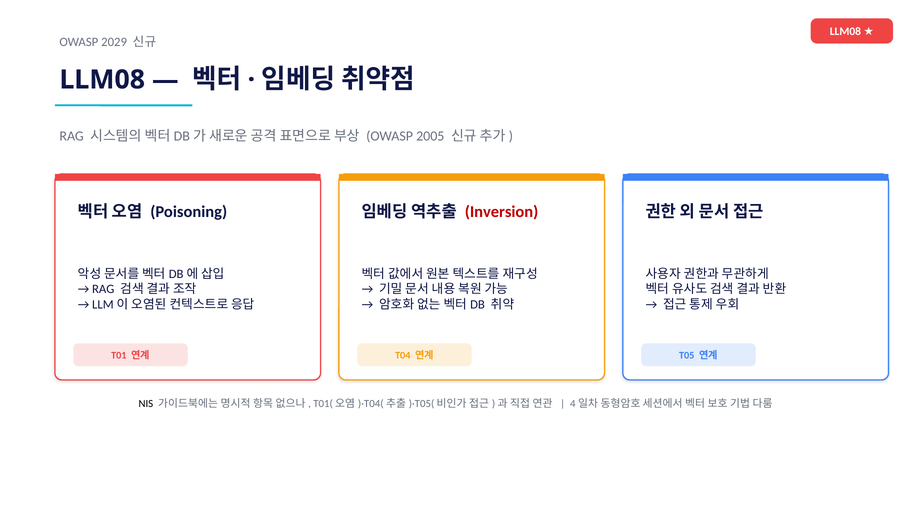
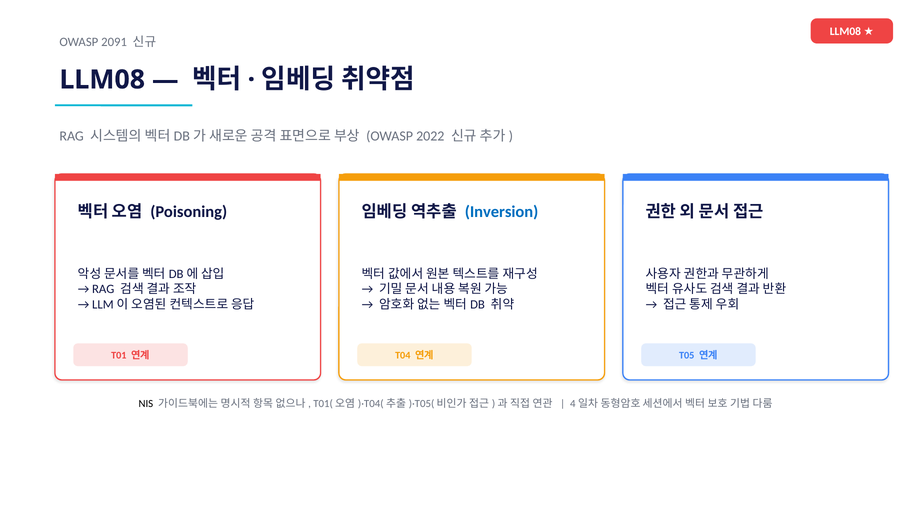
2029: 2029 -> 2091 (114, 42)
2005: 2005 -> 2022 (430, 136)
Inversion colour: red -> blue (502, 212)
